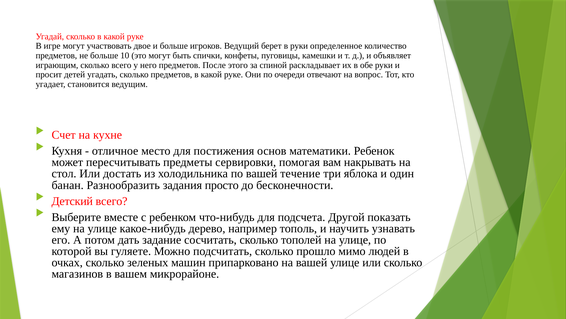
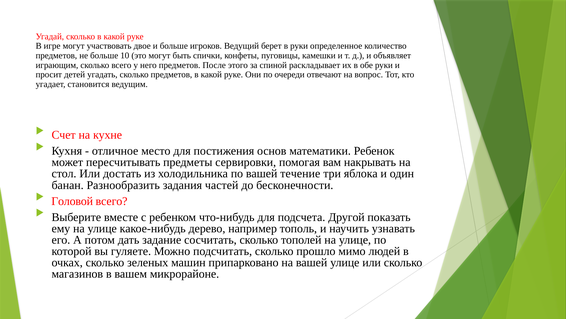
просто: просто -> частей (222, 185)
Детский: Детский -> Головой (72, 201)
